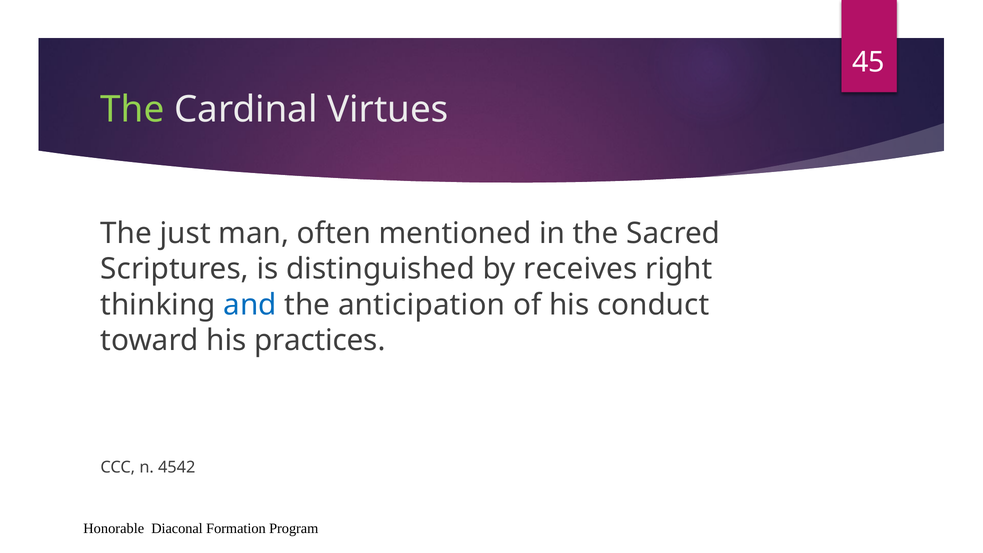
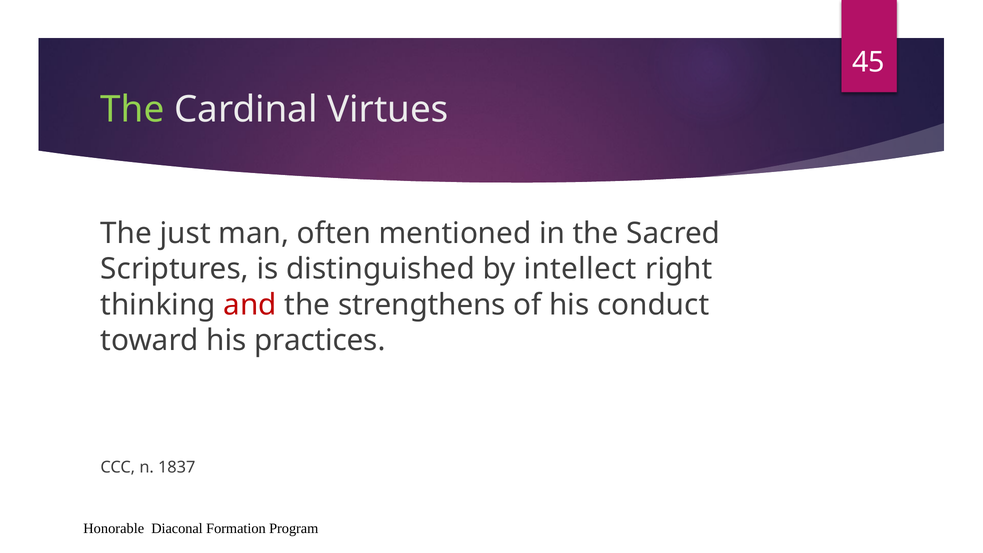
receives: receives -> intellect (580, 269)
and colour: blue -> red (250, 305)
anticipation: anticipation -> strengthens (422, 305)
4542: 4542 -> 1837 (177, 467)
